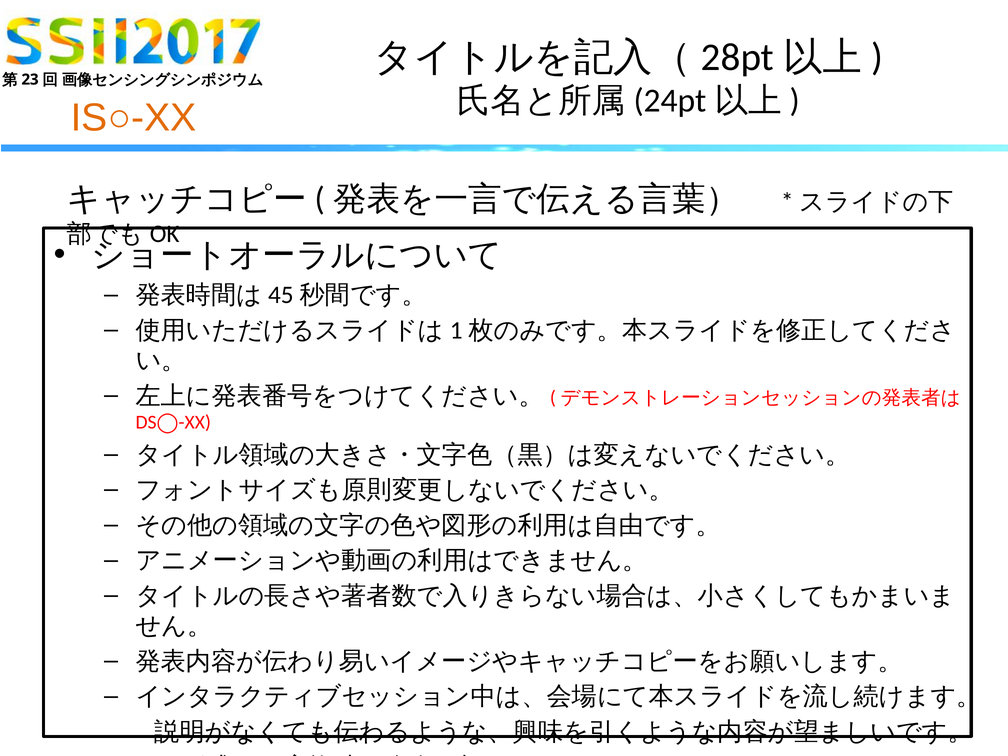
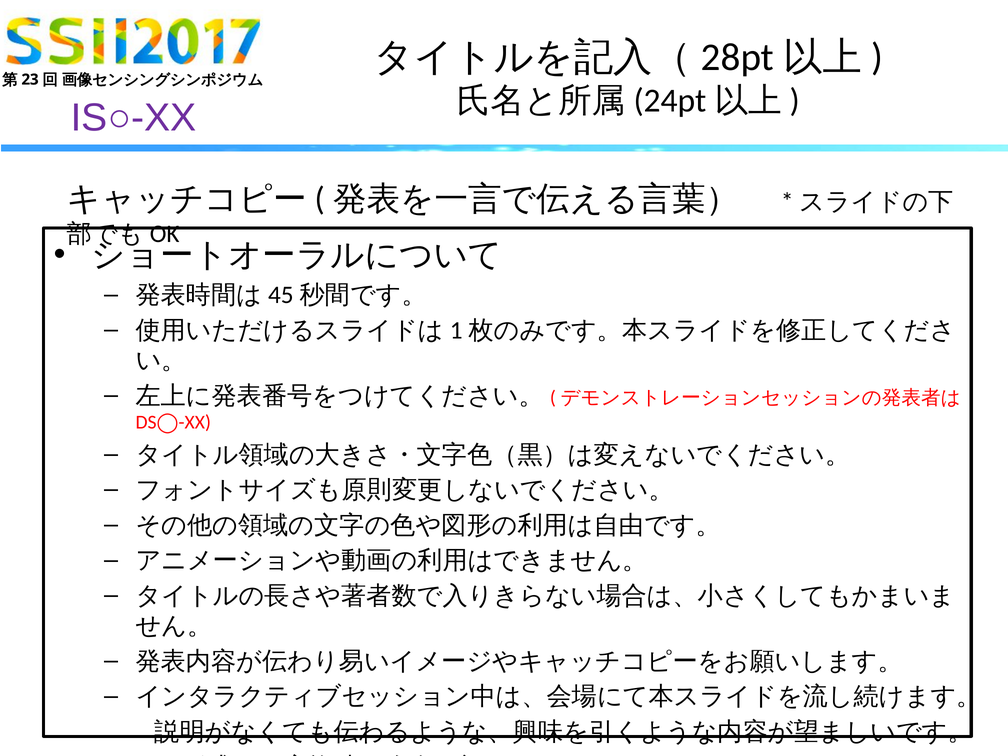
IS○-XX colour: orange -> purple (133, 118)
